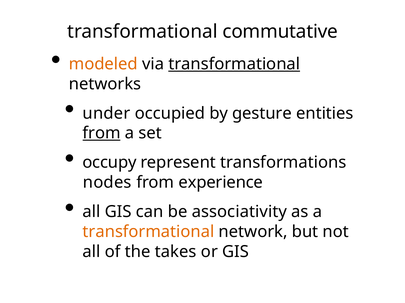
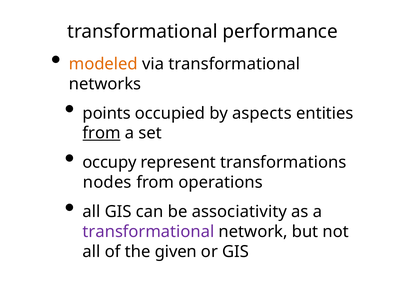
commutative: commutative -> performance (280, 32)
transformational underline: present -> none (234, 64)
under: under -> points (107, 114)
gesture: gesture -> aspects (262, 114)
experience: experience -> operations (221, 183)
transformational colour: orange -> purple (149, 232)
takes: takes -> given (176, 252)
